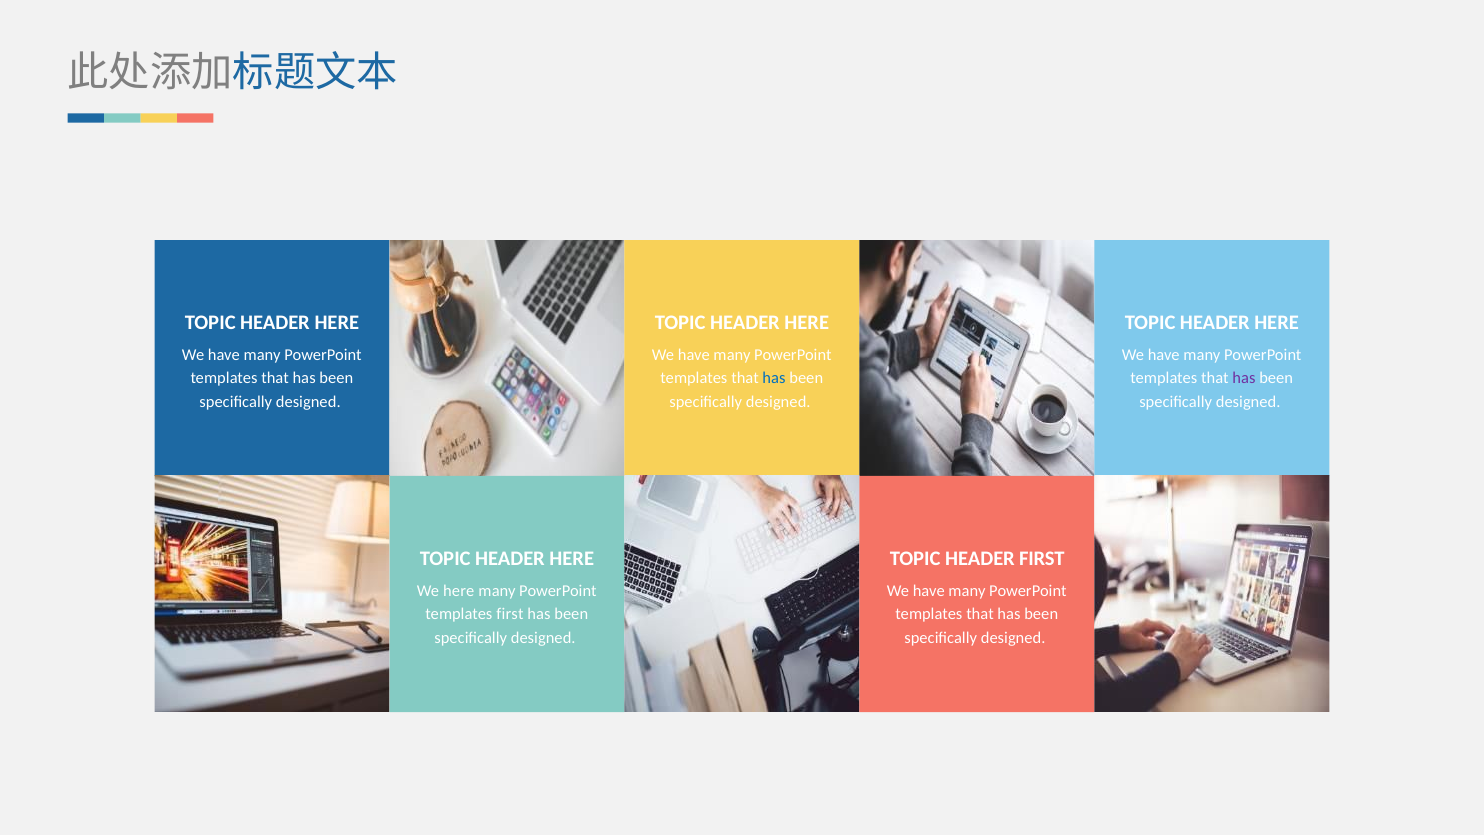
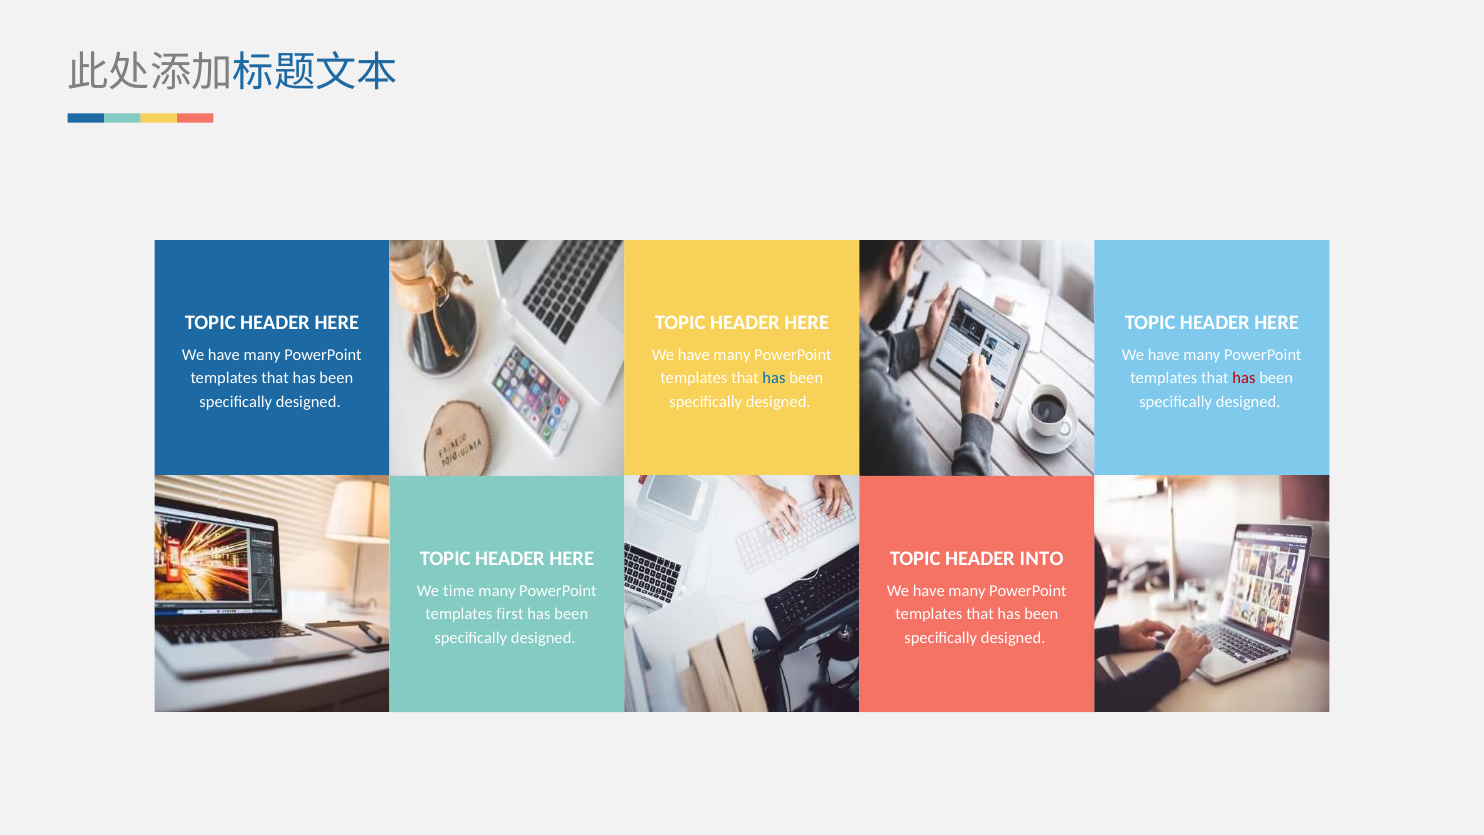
has colour: purple -> red (1244, 378)
HEADER FIRST: FIRST -> INTO (1042, 559)
We here: here -> time (459, 591)
